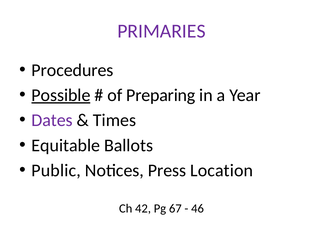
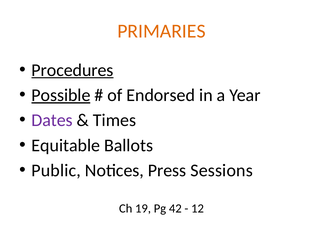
PRIMARIES colour: purple -> orange (161, 31)
Procedures underline: none -> present (72, 70)
Preparing: Preparing -> Endorsed (161, 95)
Location: Location -> Sessions (222, 171)
42: 42 -> 19 (143, 209)
67: 67 -> 42 (175, 209)
46: 46 -> 12 (198, 209)
